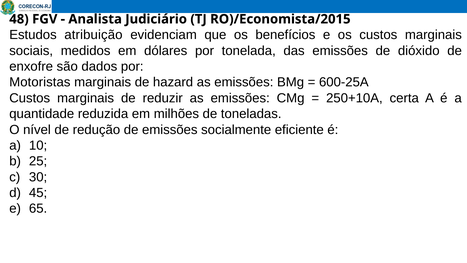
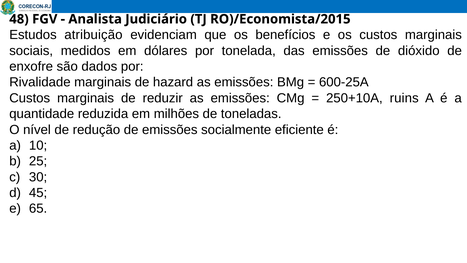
Motoristas: Motoristas -> Rivalidade (40, 82)
certa: certa -> ruins (404, 98)
